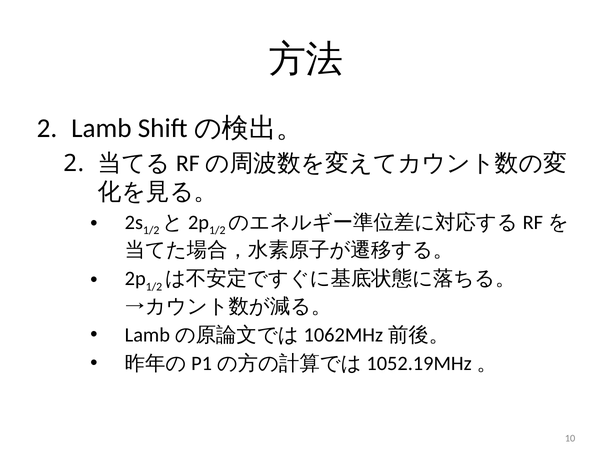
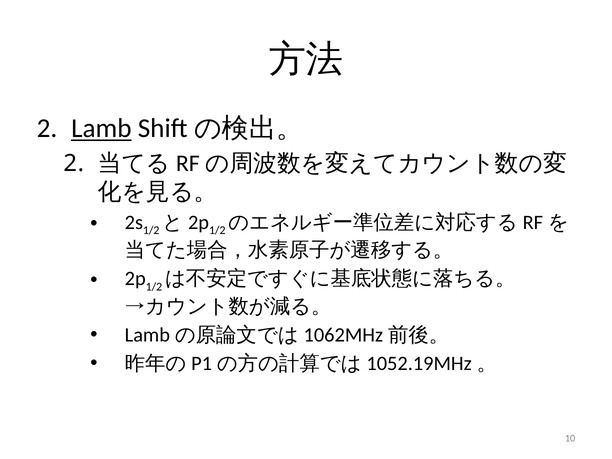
Lamb underline: none -> present (101, 128)
